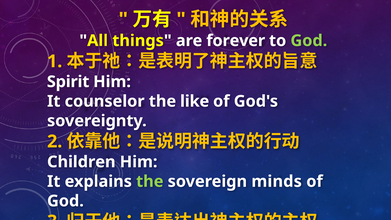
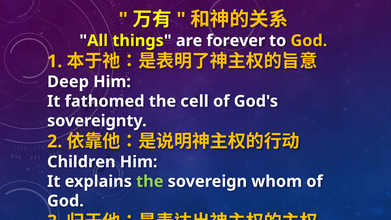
God colour: light green -> yellow (309, 41)
Spirit: Spirit -> Deep (68, 82)
counselor: counselor -> fathomed (105, 101)
like: like -> cell (195, 101)
minds: minds -> whom (277, 181)
